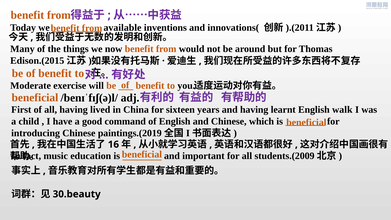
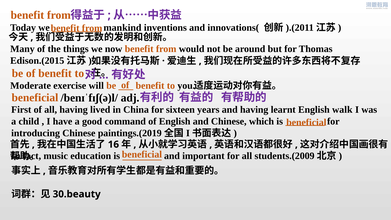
available: available -> mankind (122, 28)
